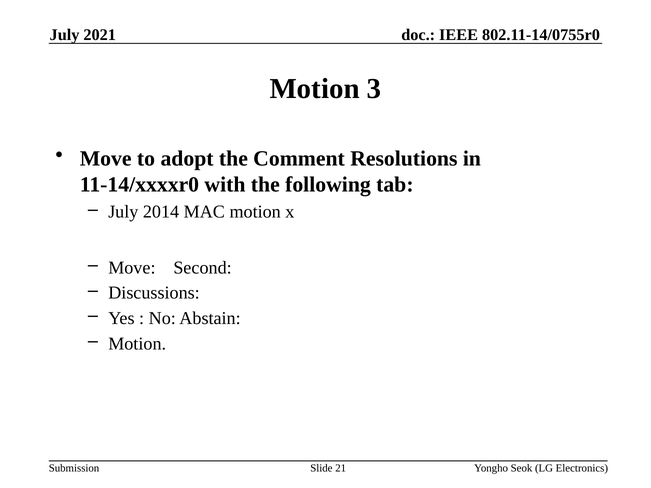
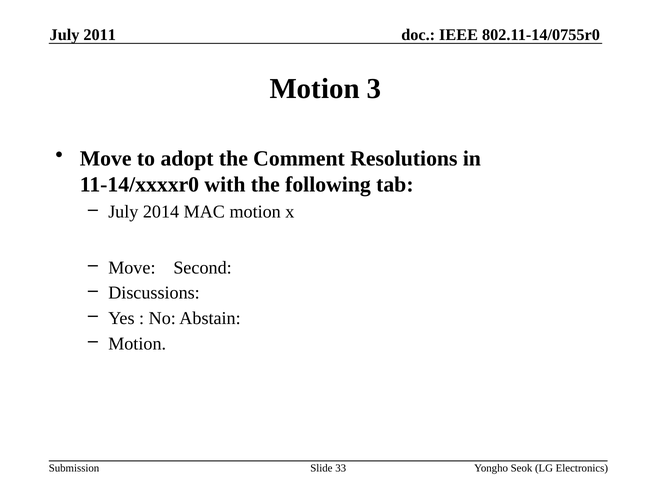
2021: 2021 -> 2011 (100, 35)
21: 21 -> 33 (341, 468)
